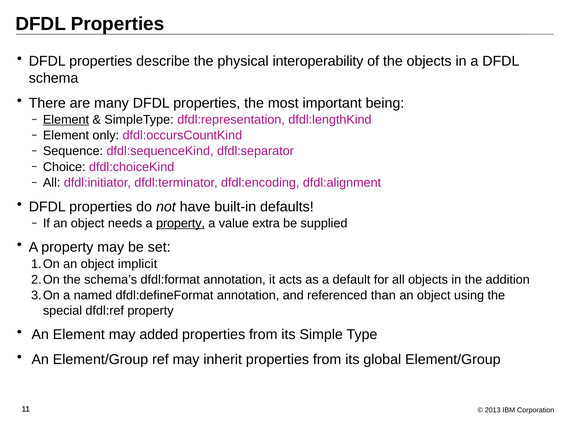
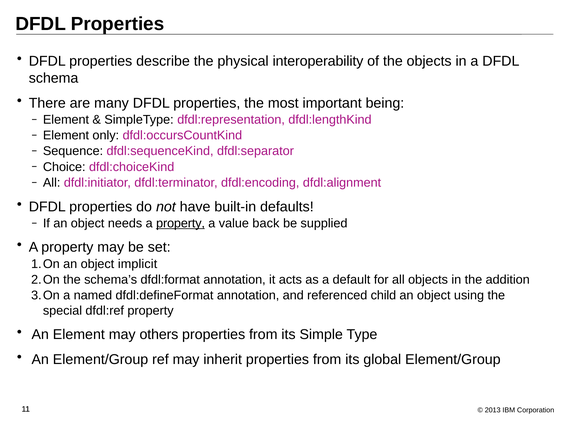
Element underline: present -> none (66, 120)
extra: extra -> back (266, 223)
than: than -> child (383, 295)
added: added -> others (159, 335)
